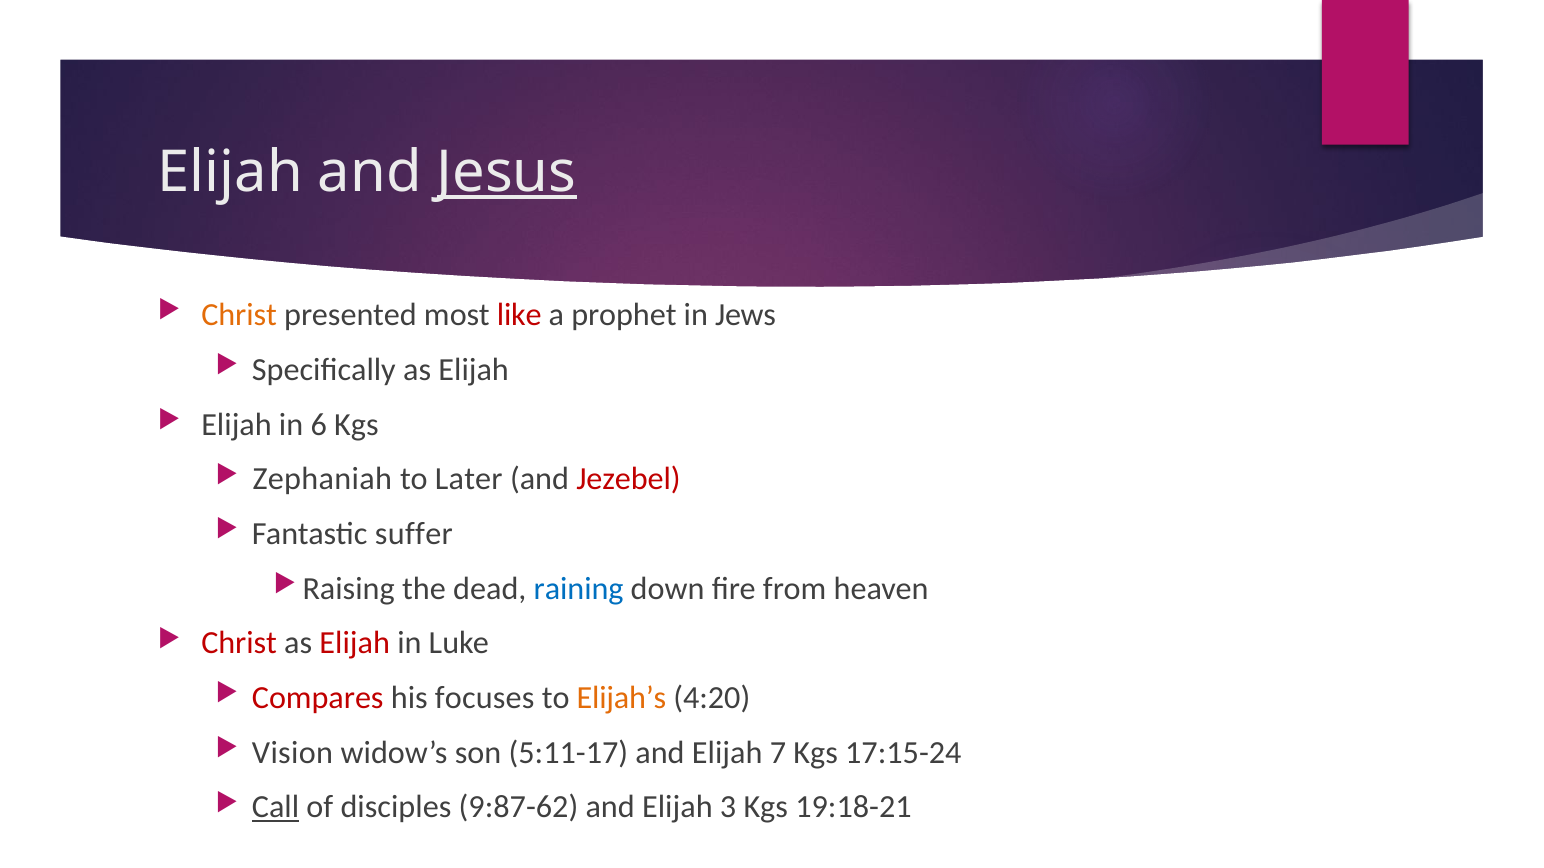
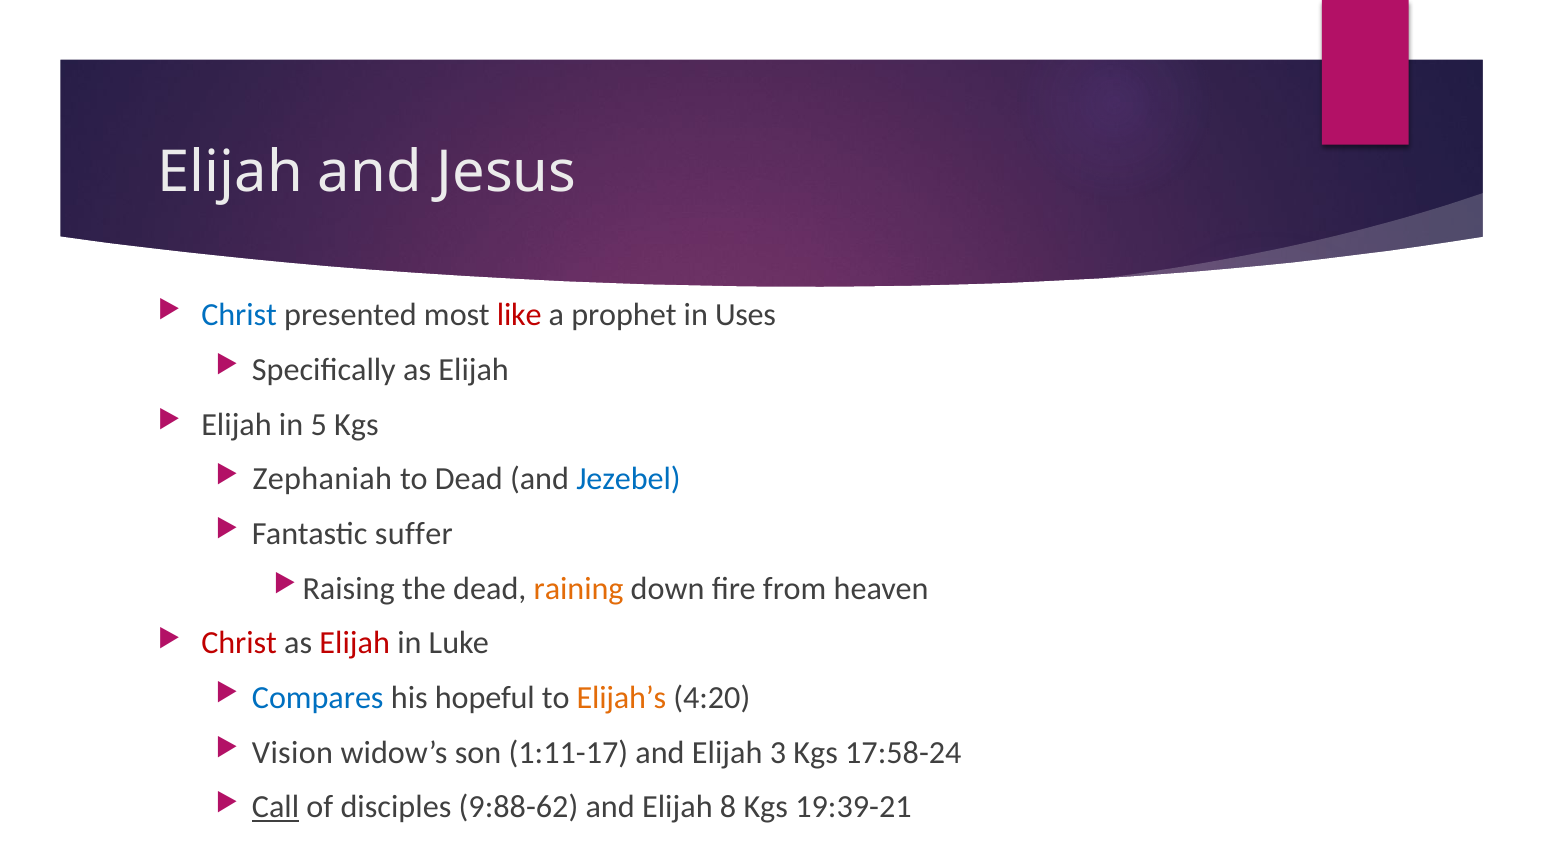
Jesus underline: present -> none (507, 172)
Christ colour: orange -> blue (239, 315)
Jews: Jews -> Uses (746, 315)
6: 6 -> 5 (319, 425)
to Later: Later -> Dead (469, 480)
Jezebel colour: red -> blue (628, 480)
raining colour: blue -> orange (579, 589)
Compares colour: red -> blue (318, 698)
focuses: focuses -> hopeful (485, 698)
5:11-17: 5:11-17 -> 1:11-17 (568, 753)
7: 7 -> 3 (778, 753)
17:15-24: 17:15-24 -> 17:58-24 (903, 753)
9:87-62: 9:87-62 -> 9:88-62 (518, 808)
3: 3 -> 8 (728, 808)
19:18-21: 19:18-21 -> 19:39-21 (853, 808)
